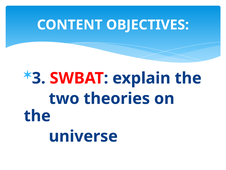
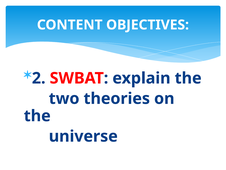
3: 3 -> 2 (39, 78)
